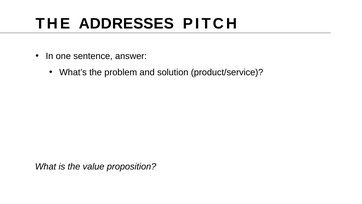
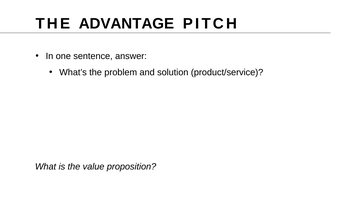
ADDRESSES: ADDRESSES -> ADVANTAGE (126, 24)
